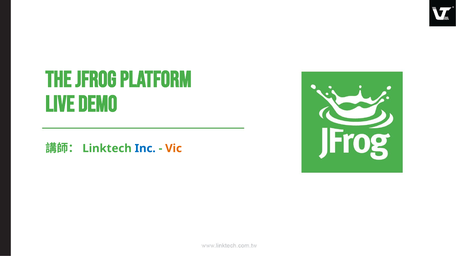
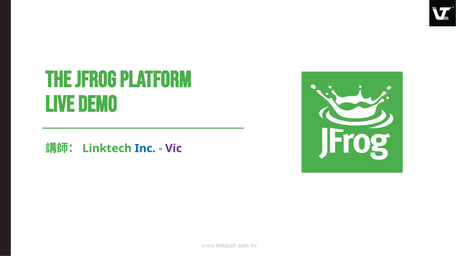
Vic colour: orange -> purple (174, 149)
